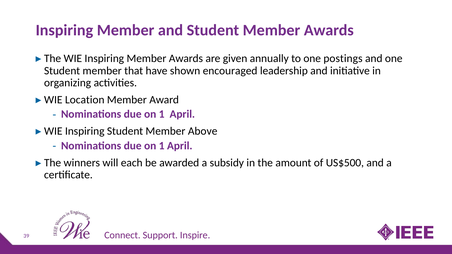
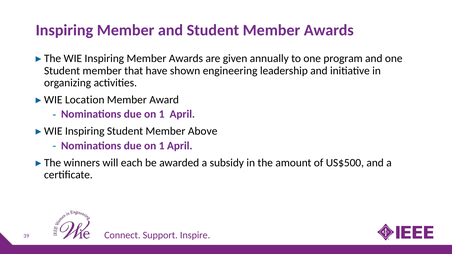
postings: postings -> program (343, 58)
encouraged: encouraged -> engineering (230, 71)
